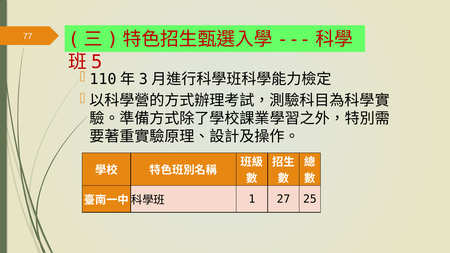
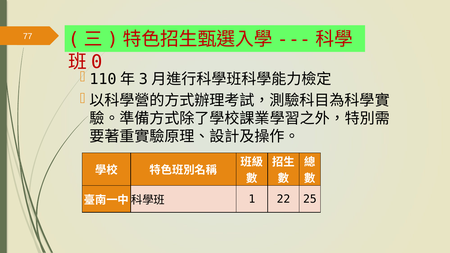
5: 5 -> 0 (97, 62)
27: 27 -> 22 (283, 199)
